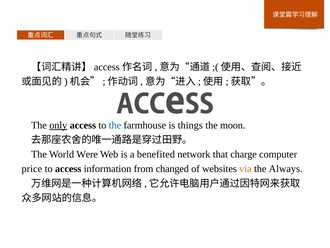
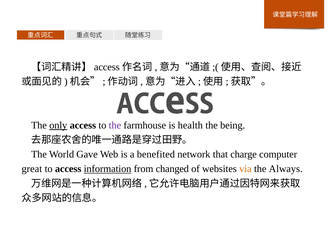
the colour: blue -> purple (115, 125)
things: things -> health (190, 125)
moon: moon -> being (233, 125)
Were: Were -> Gave (87, 154)
price: price -> great (32, 169)
information underline: none -> present (108, 169)
